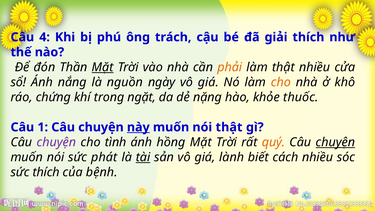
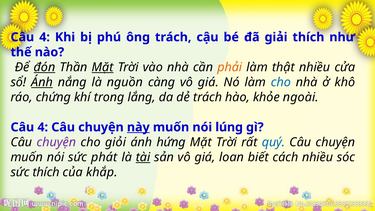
đón underline: none -> present (44, 67)
Ánh underline: none -> present (42, 82)
ngày: ngày -> càng (162, 82)
cho colour: orange -> blue (281, 82)
ngặt: ngặt -> lắng (142, 97)
dẻ nặng: nặng -> trách (208, 97)
thuốc: thuốc -> ngoài (301, 97)
1: 1 -> 4 (43, 127)
nói thật: thật -> lúng (229, 127)
tình: tình -> giỏi (116, 142)
hồng: hồng -> hứng (171, 142)
quý colour: orange -> blue (274, 142)
chuyện underline: present -> none (335, 142)
lành: lành -> loan (232, 157)
bệnh: bệnh -> khắp (102, 172)
